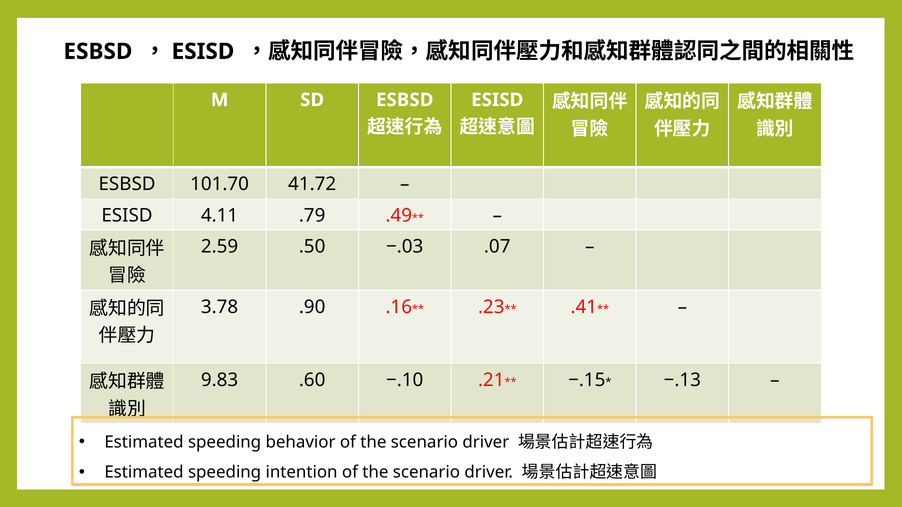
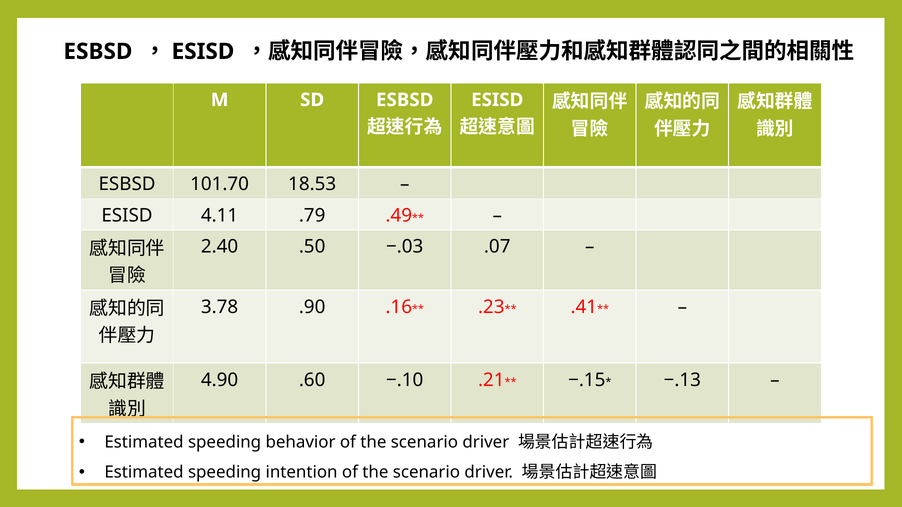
41.72: 41.72 -> 18.53 (312, 184)
2.59: 2.59 -> 2.40 (220, 247)
9.83: 9.83 -> 4.90 (220, 380)
